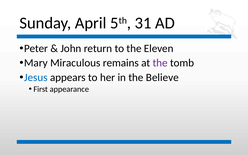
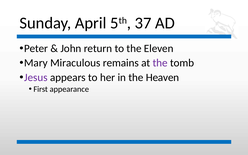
31: 31 -> 37 (143, 23)
Jesus colour: blue -> purple (36, 77)
Believe: Believe -> Heaven (163, 77)
